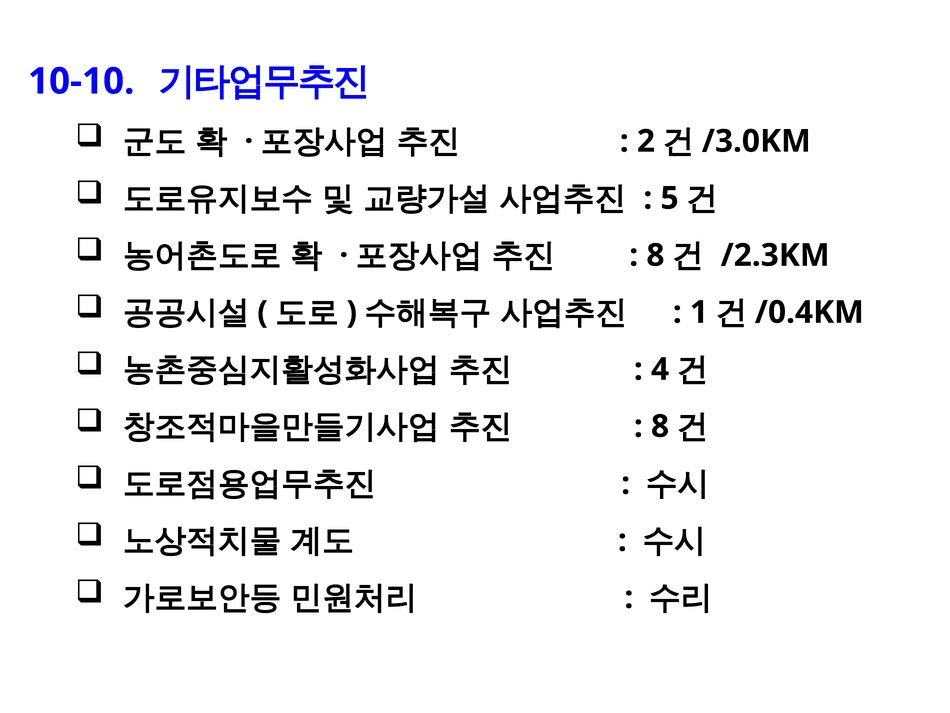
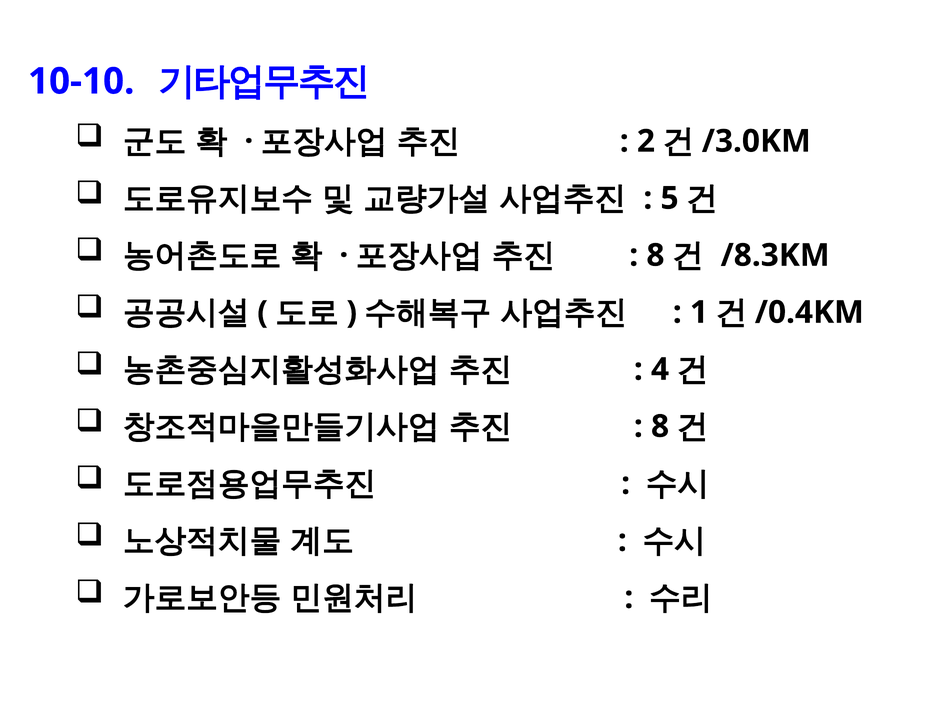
/2.3KM: /2.3KM -> /8.3KM (775, 255)
